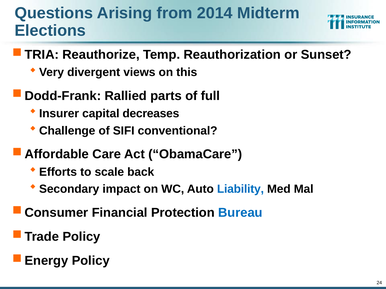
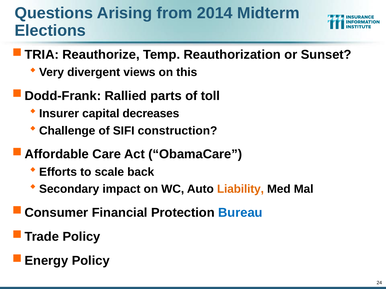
full: full -> toll (210, 96)
conventional: conventional -> construction (178, 131)
Liability colour: blue -> orange (240, 189)
